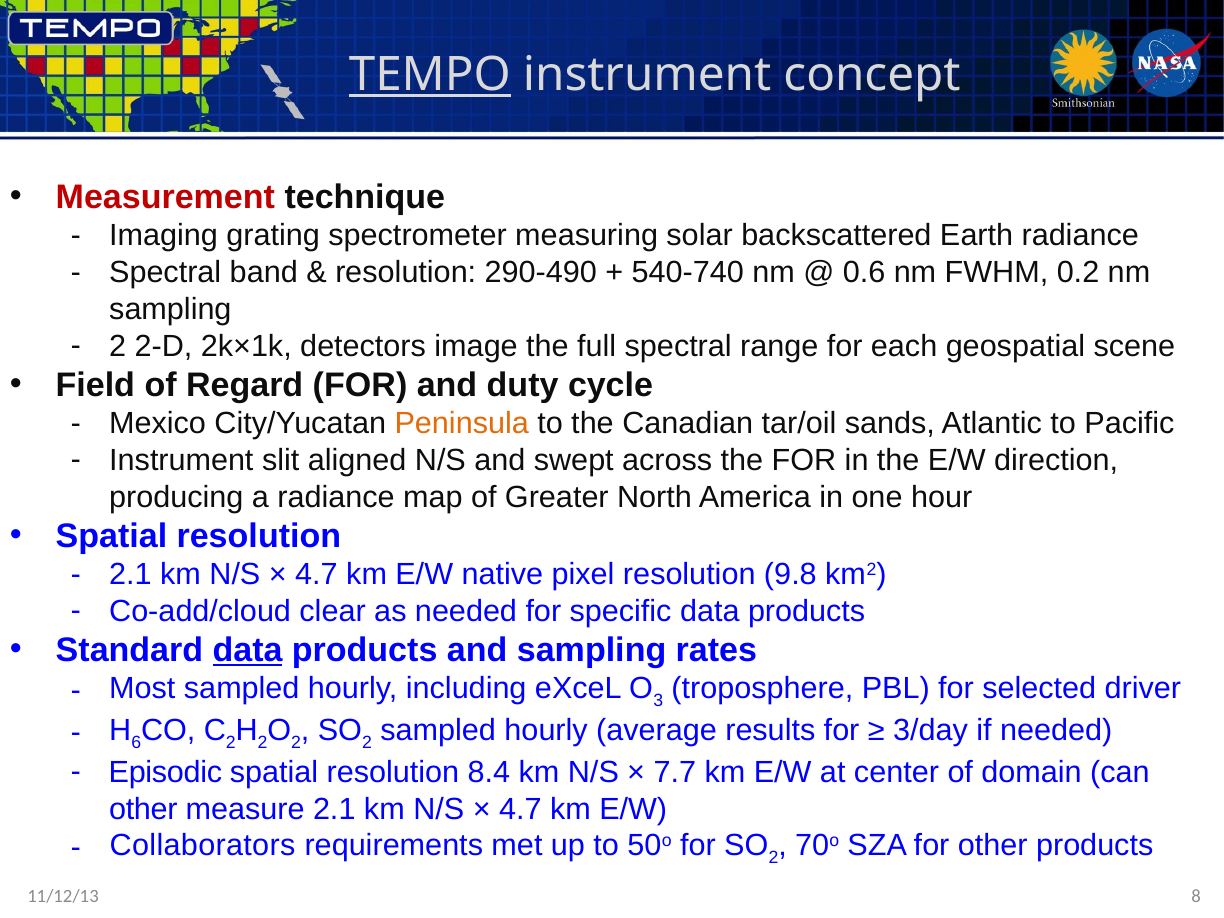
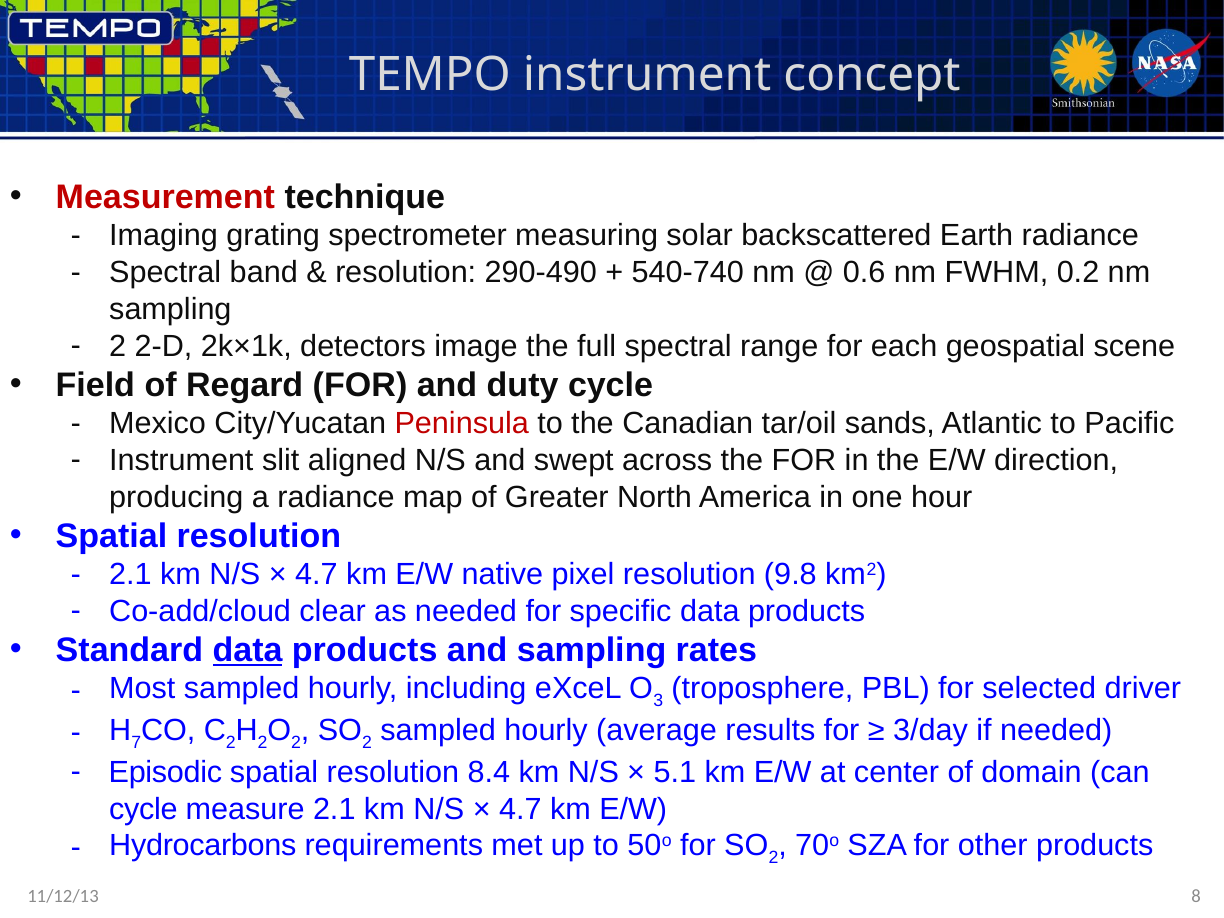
TEMPO underline: present -> none (430, 75)
Peninsula colour: orange -> red (462, 424)
6: 6 -> 7 (136, 742)
7.7: 7.7 -> 5.1 (675, 772)
other: other -> cycle (143, 809)
Collaborators: Collaborators -> Hydrocarbons (203, 846)
